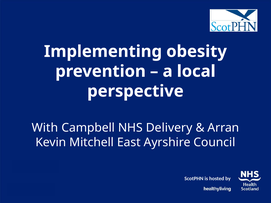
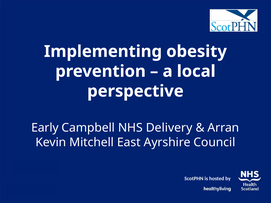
With: With -> Early (45, 128)
